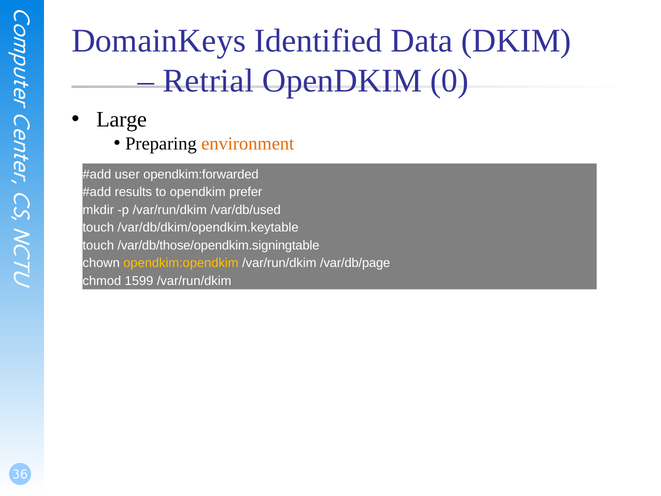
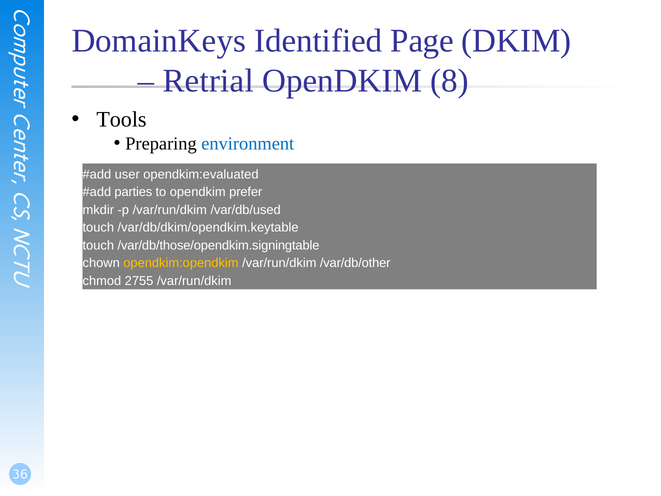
Data: Data -> Page (422, 41)
0: 0 -> 8 (450, 81)
Large: Large -> Tools (121, 119)
environment colour: orange -> blue (248, 143)
opendkim:forwarded: opendkim:forwarded -> opendkim:evaluated (201, 174)
results: results -> parties (133, 192)
/var/db/page: /var/db/page -> /var/db/other (355, 263)
1599: 1599 -> 2755 (139, 281)
